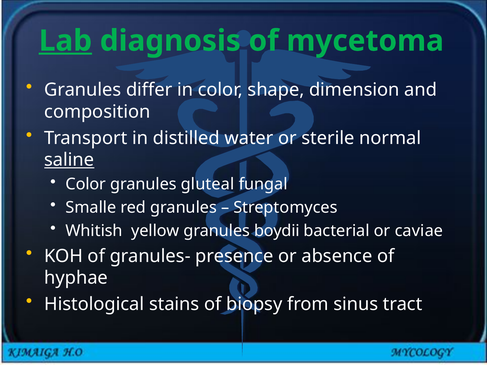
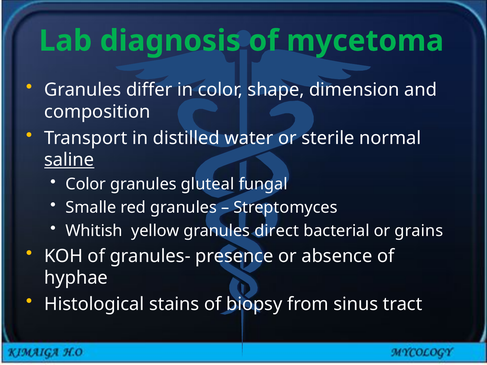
Lab underline: present -> none (65, 41)
boydii: boydii -> direct (277, 231)
caviae: caviae -> grains (419, 231)
